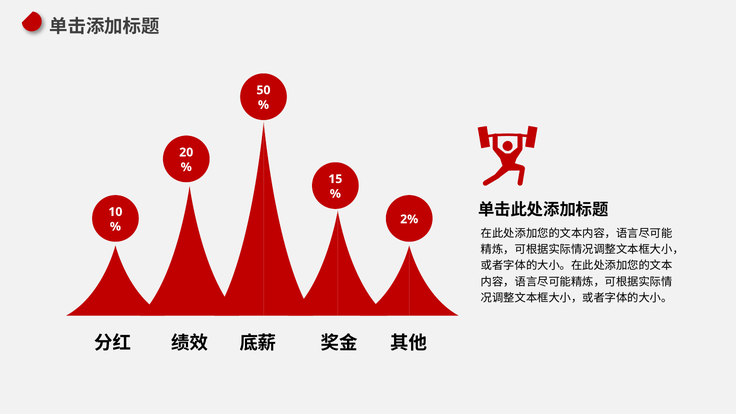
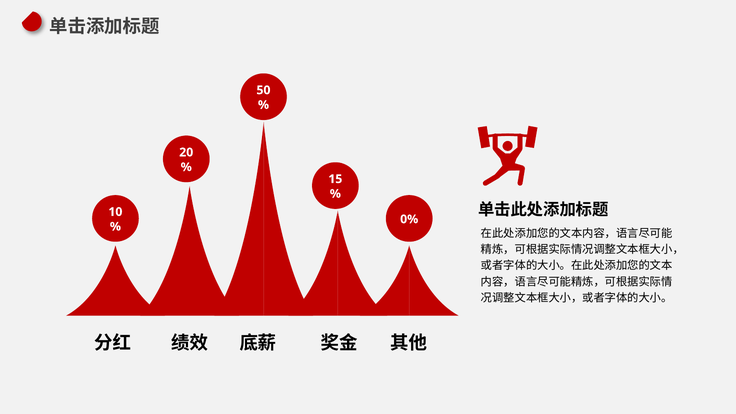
2%: 2% -> 0% (409, 219)
